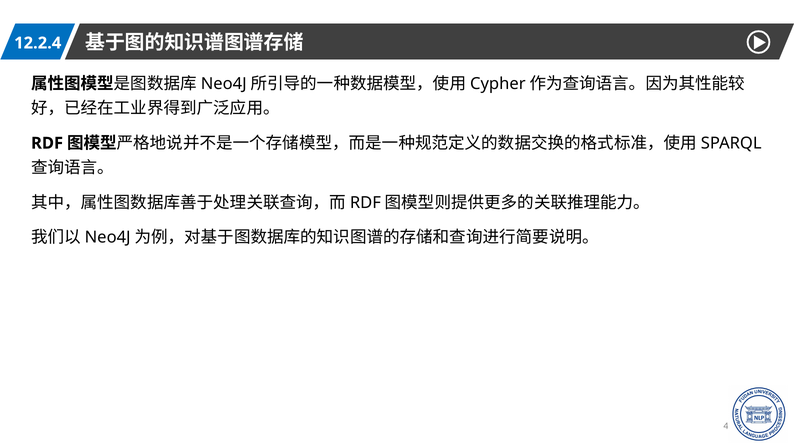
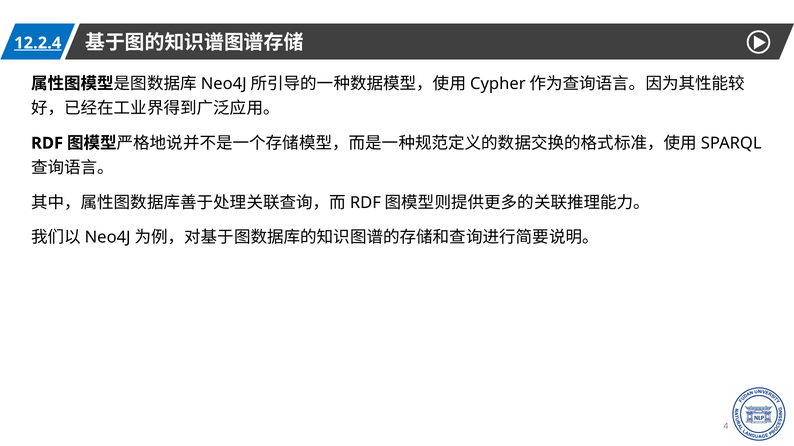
12.2.4 underline: none -> present (38, 43)
